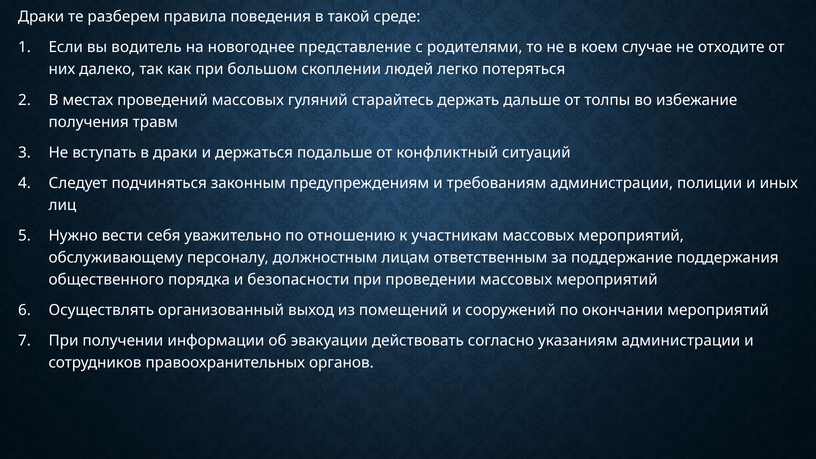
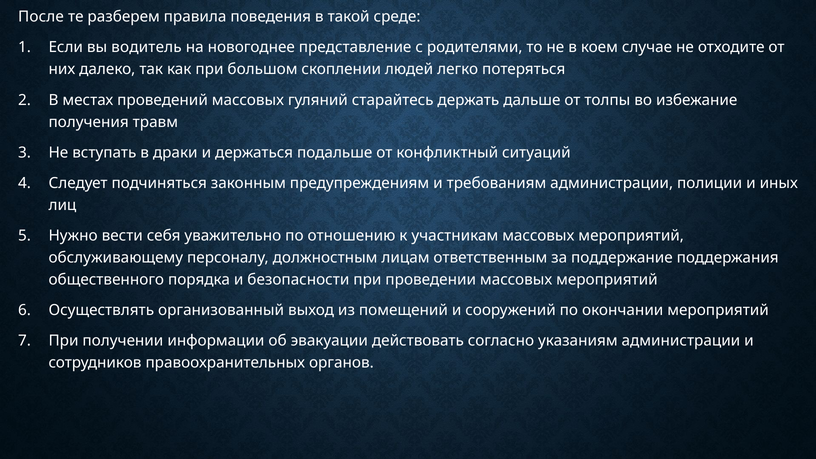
Драки: Драки -> После (41, 17)
